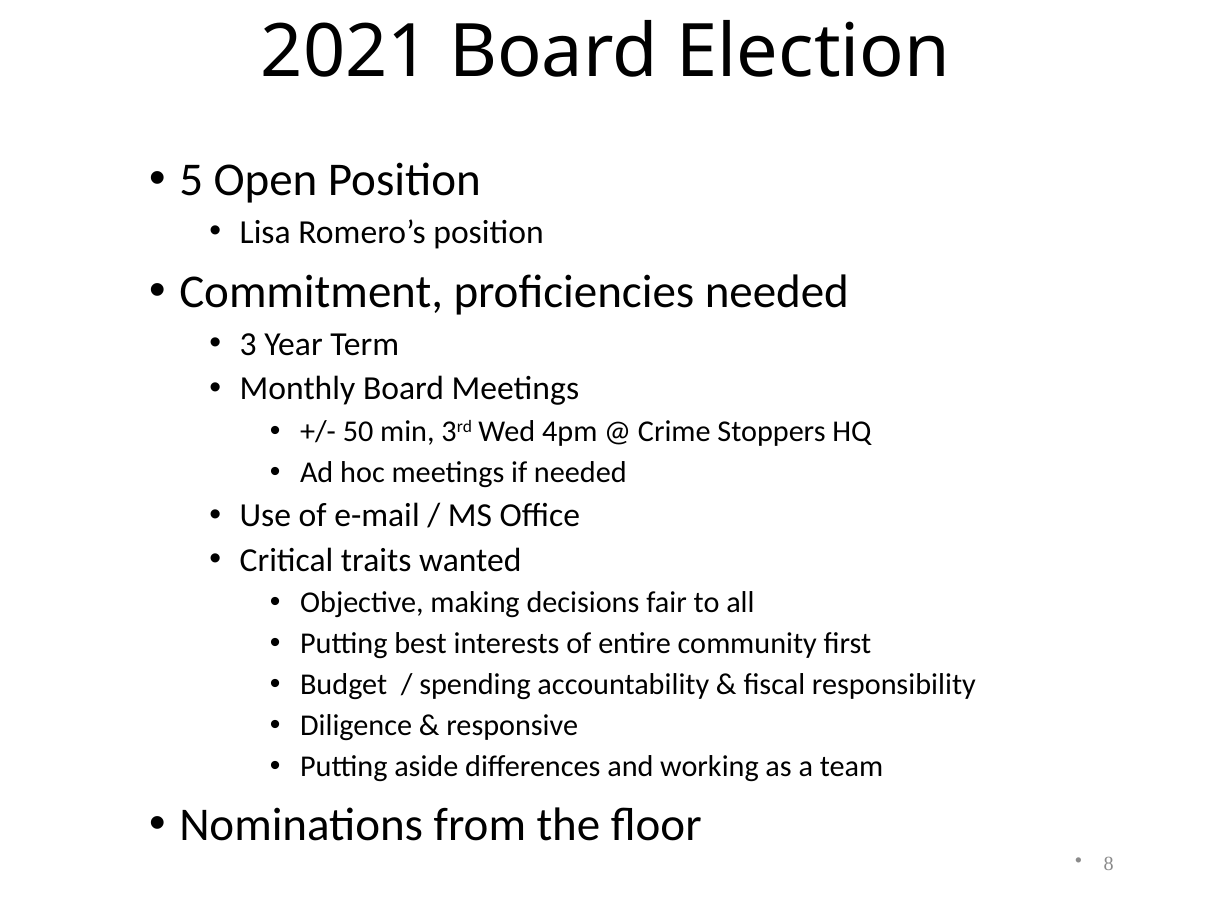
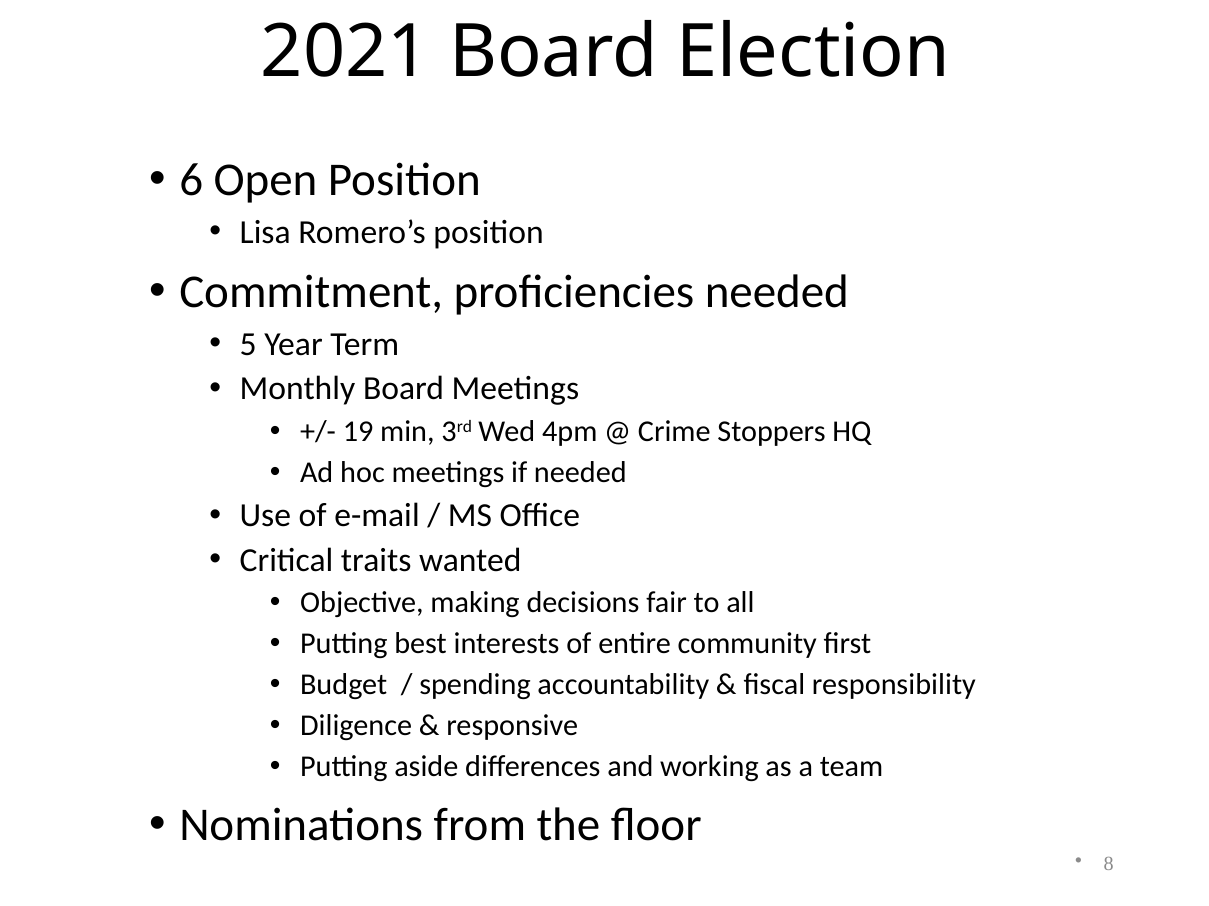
5: 5 -> 6 (191, 180)
3: 3 -> 5 (248, 344)
50: 50 -> 19 (358, 432)
